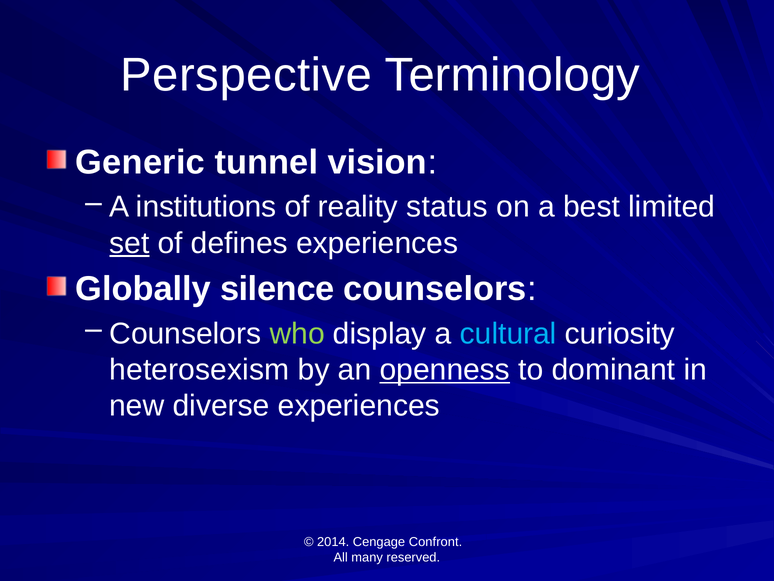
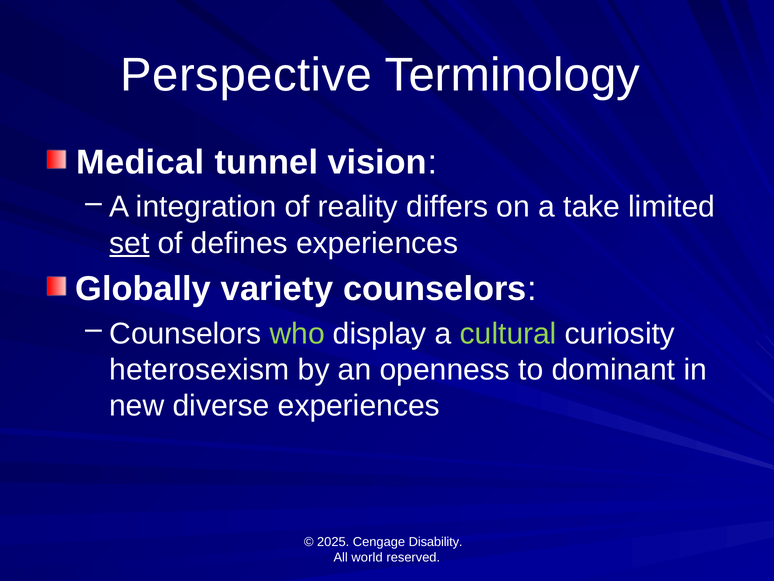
Generic: Generic -> Medical (140, 162)
institutions: institutions -> integration (206, 207)
status: status -> differs (447, 207)
best: best -> take (592, 207)
silence: silence -> variety (277, 289)
cultural colour: light blue -> light green (508, 333)
openness underline: present -> none (445, 369)
2014: 2014 -> 2025 (333, 541)
Confront: Confront -> Disability (436, 541)
many: many -> world (367, 557)
